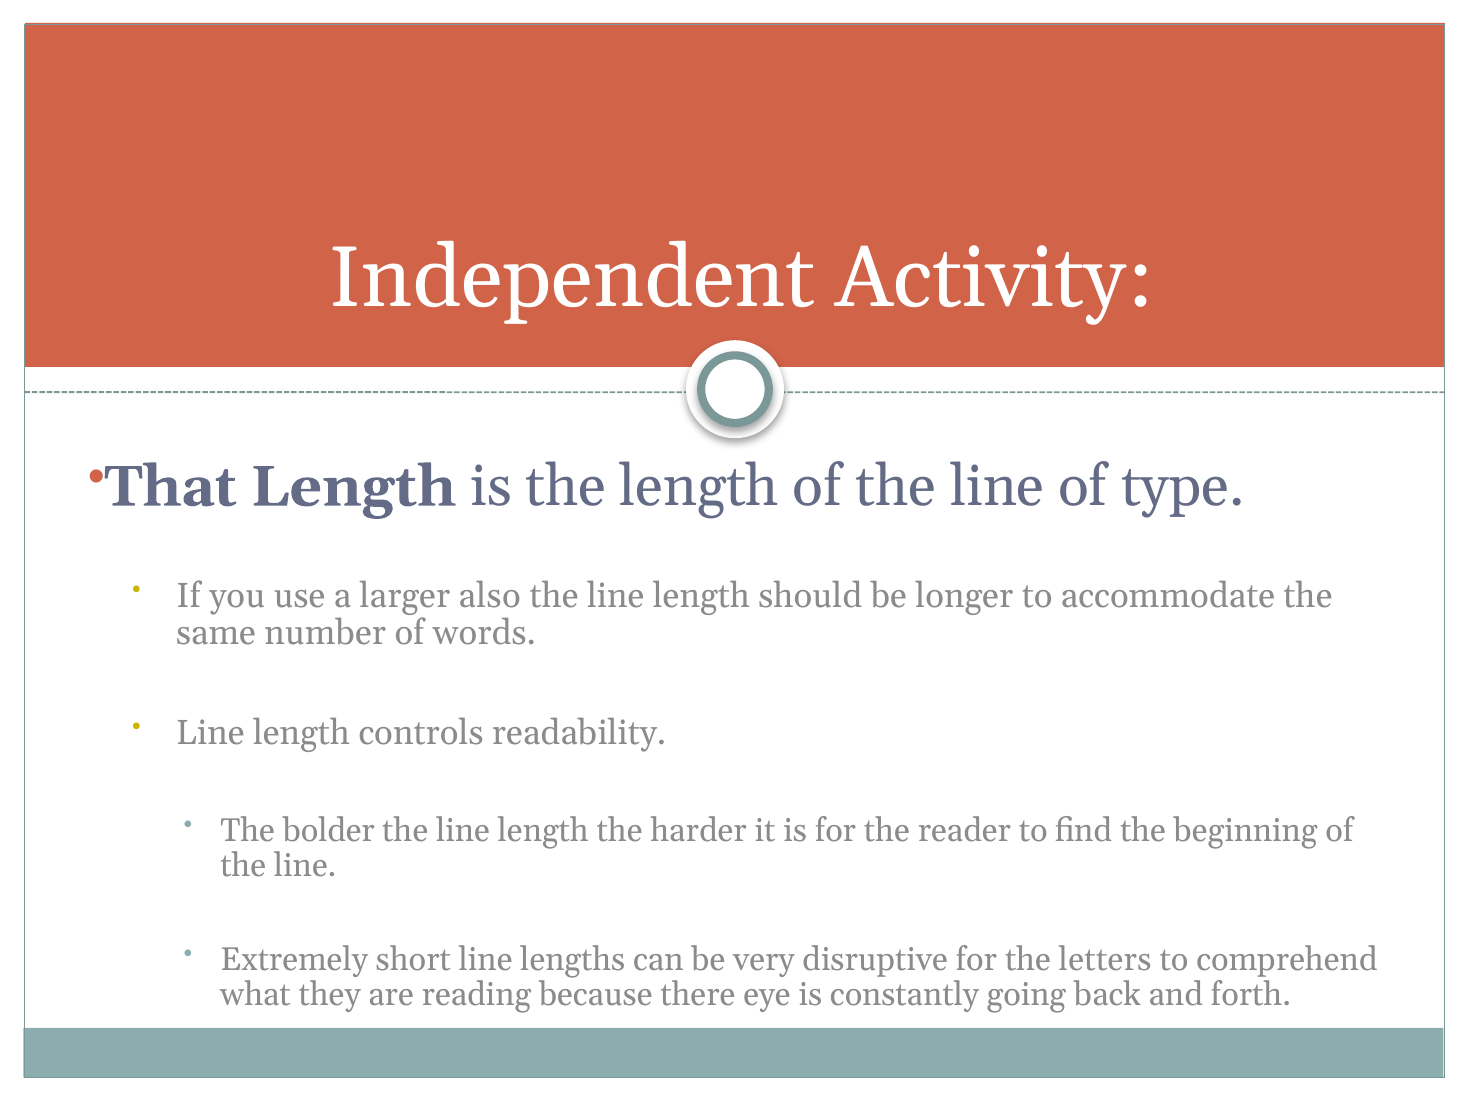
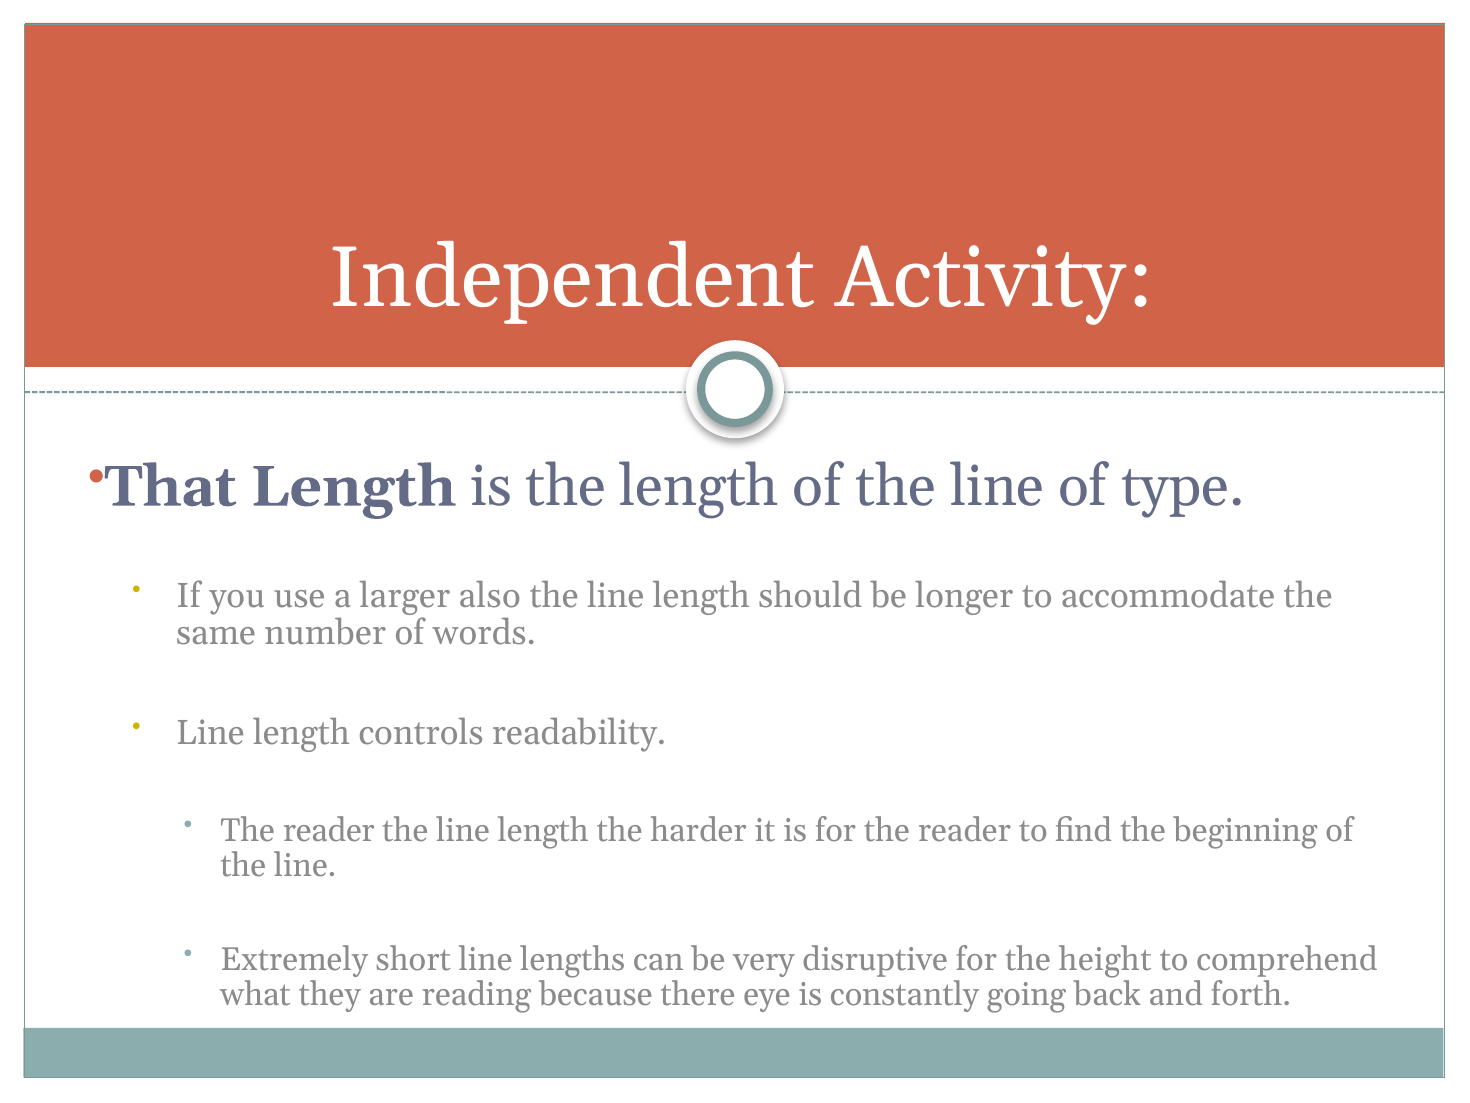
bolder: bolder -> reader (329, 830)
letters: letters -> height (1105, 959)
